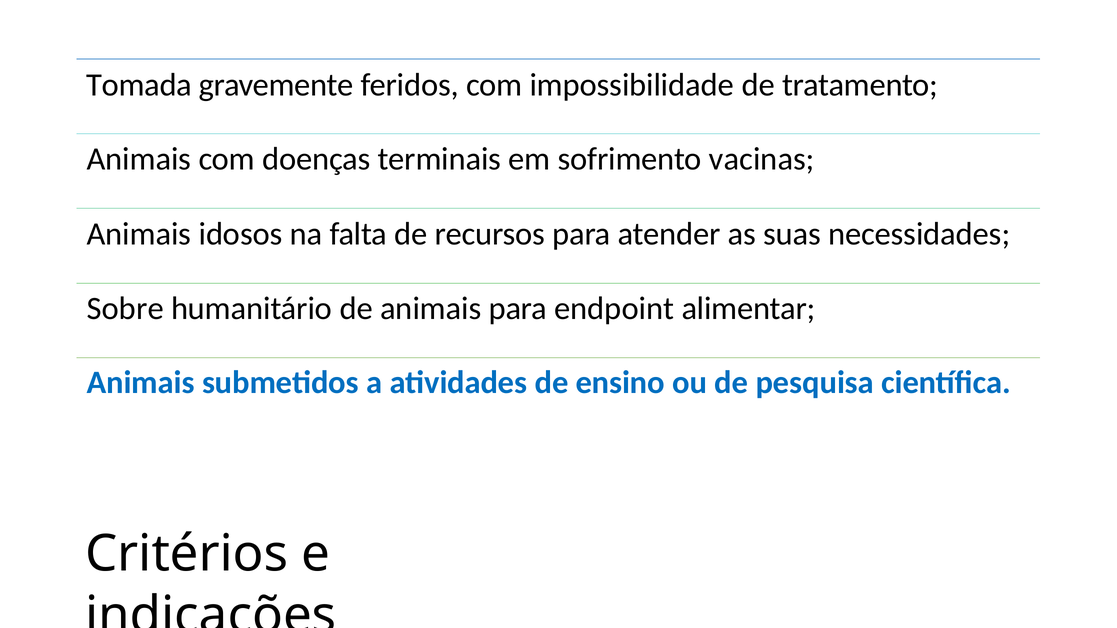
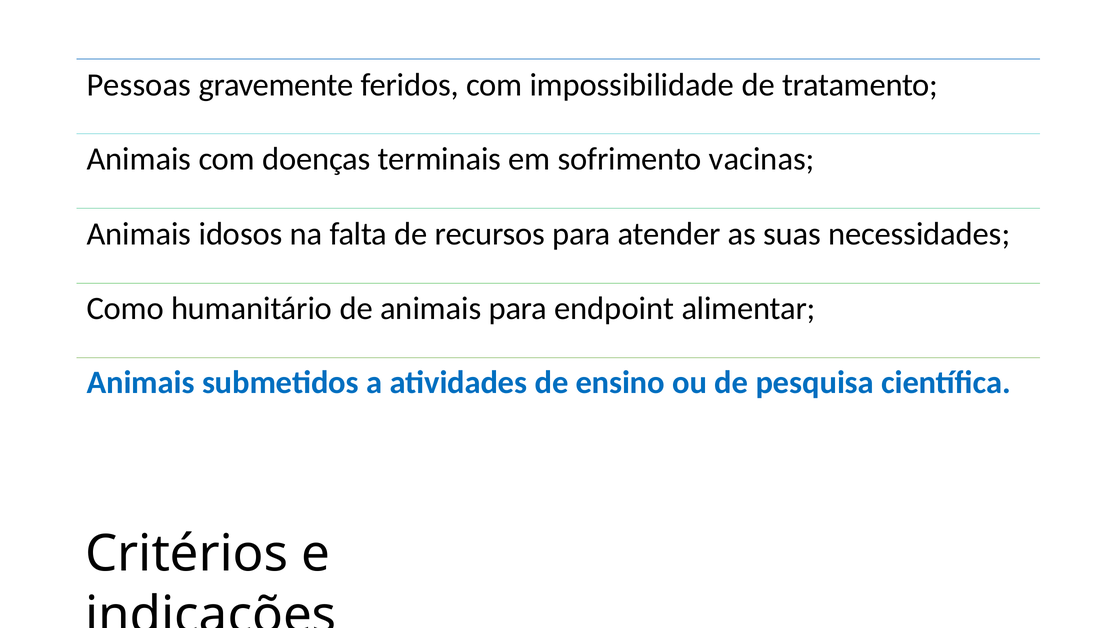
Tomada: Tomada -> Pessoas (139, 85)
Sobre: Sobre -> Como (125, 309)
